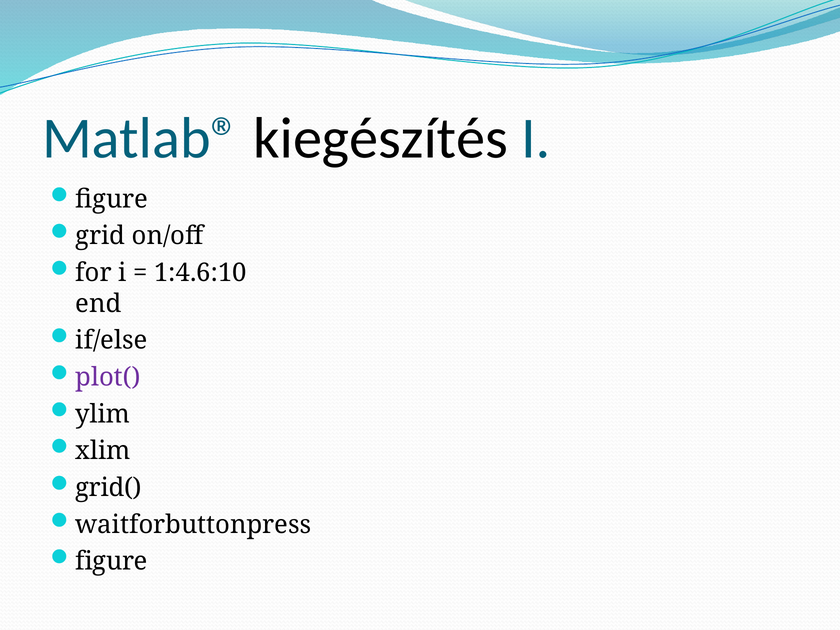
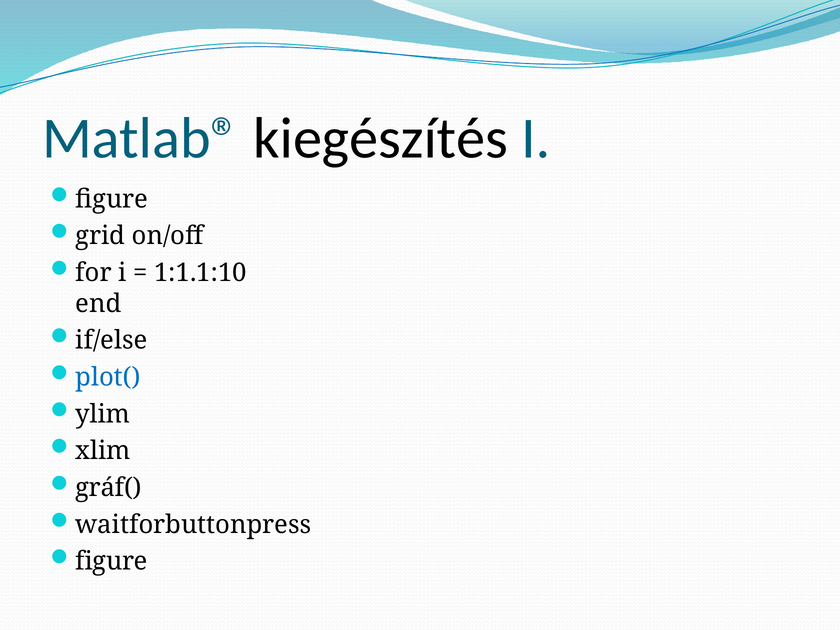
1:4.6:10: 1:4.6:10 -> 1:1.1:10 (200, 273)
plot( colour: purple -> blue (108, 377)
grid(: grid( -> gráf( (108, 488)
